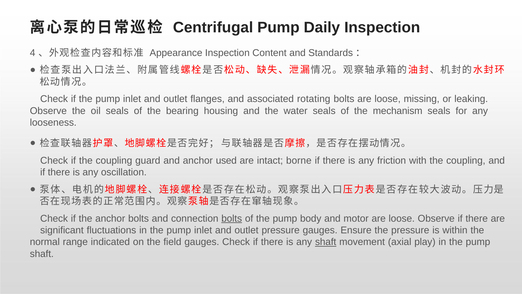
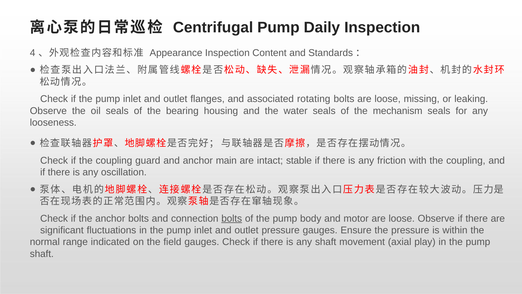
used: used -> main (226, 160)
borne: borne -> stable (299, 160)
shaft underline: present -> none (326, 242)
